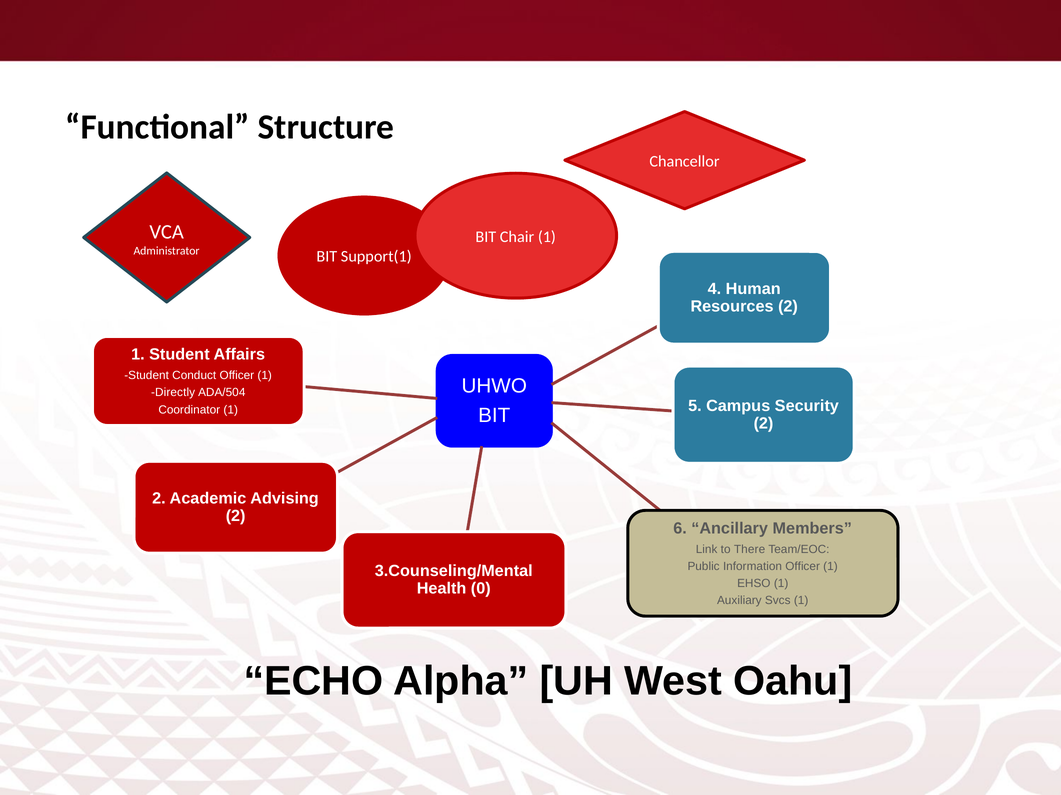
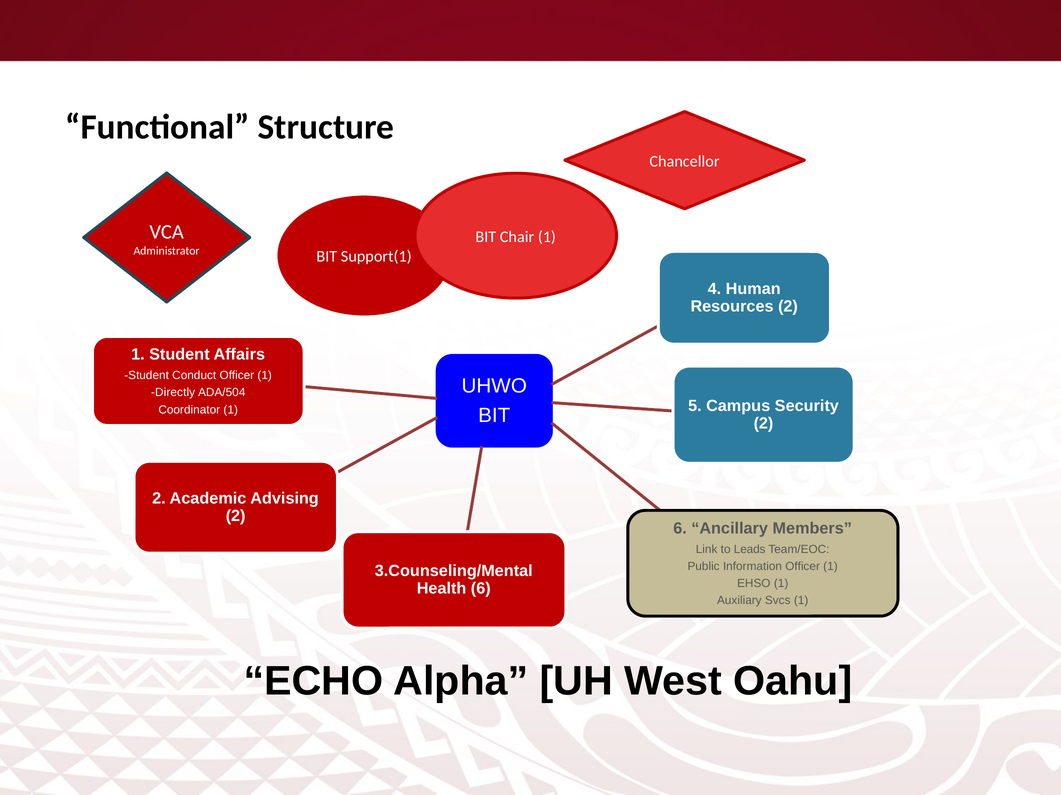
There: There -> Leads (750, 550)
Health 0: 0 -> 6 (481, 589)
